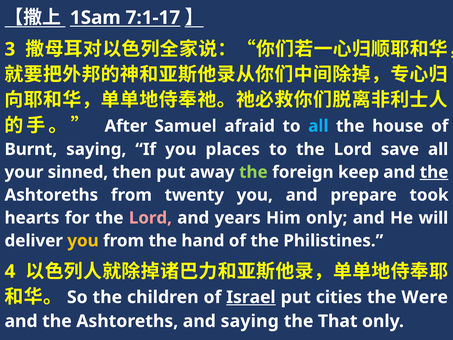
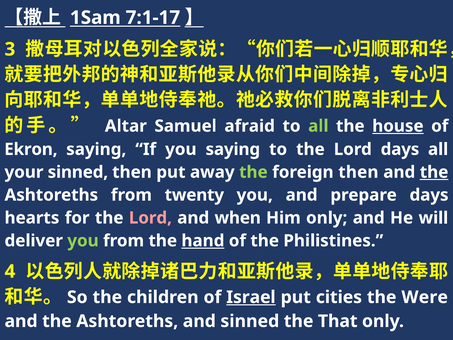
After: After -> Altar (126, 126)
all colour: light blue -> light green (318, 126)
house underline: none -> present (398, 126)
Burnt: Burnt -> Ekron (31, 149)
you places: places -> saying (233, 149)
Lord save: save -> days (400, 149)
foreign keep: keep -> then (358, 172)
prepare took: took -> days (429, 195)
years: years -> when (238, 218)
you colour: yellow -> light green (83, 241)
hand underline: none -> present (203, 241)
and saying: saying -> sinned (250, 321)
